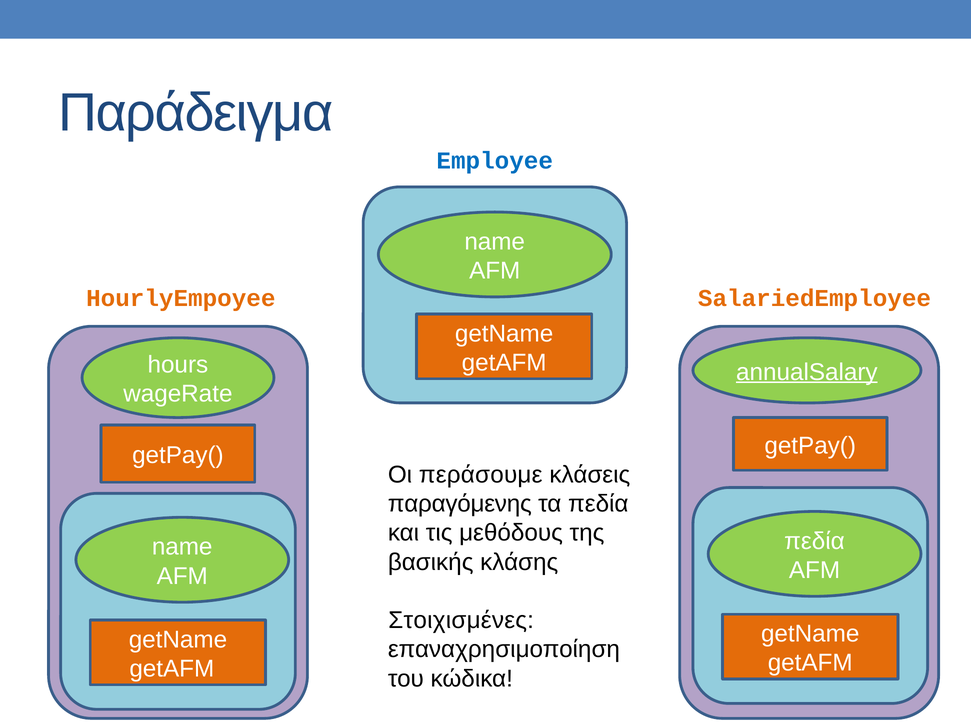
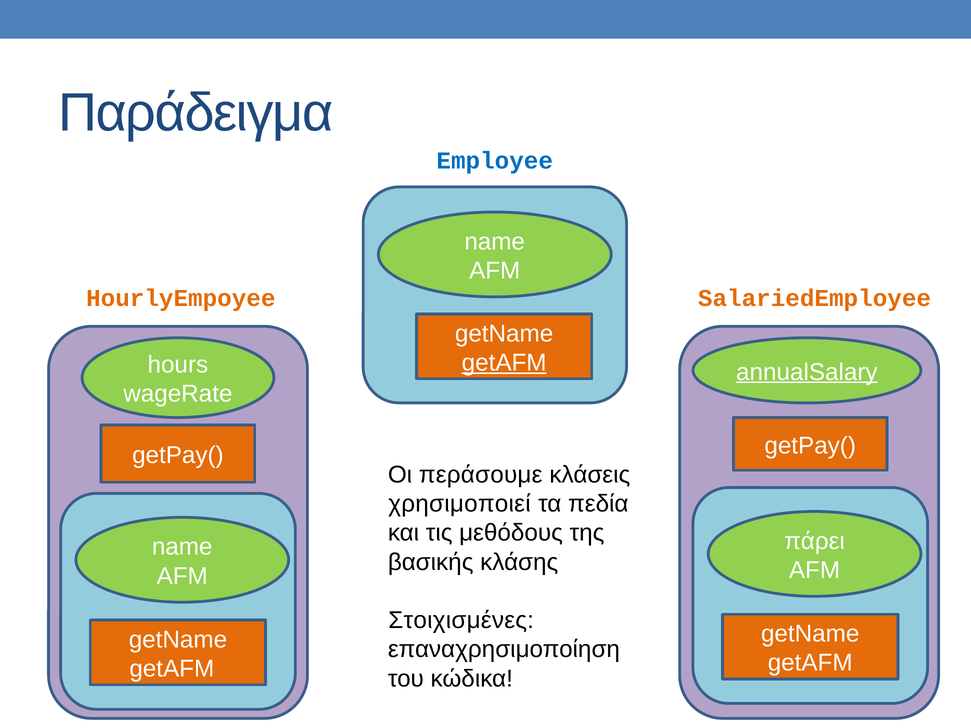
getAFM underline: none -> present (504, 363)
παραγόμενης: παραγόμενης -> χρησιμοποιεί (460, 504)
πεδία: πεδία -> πάρει (814, 541)
